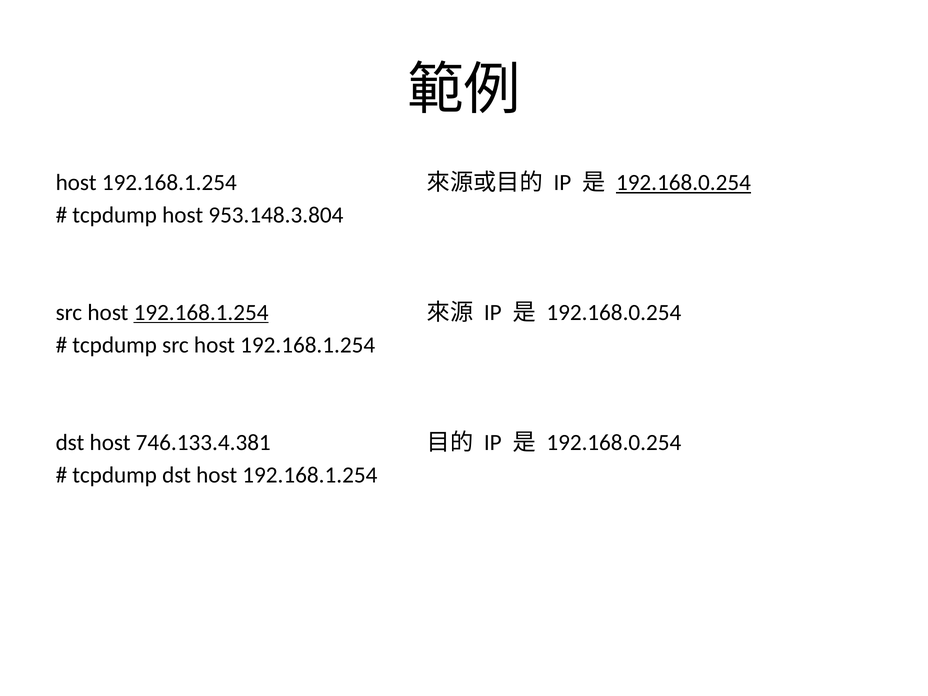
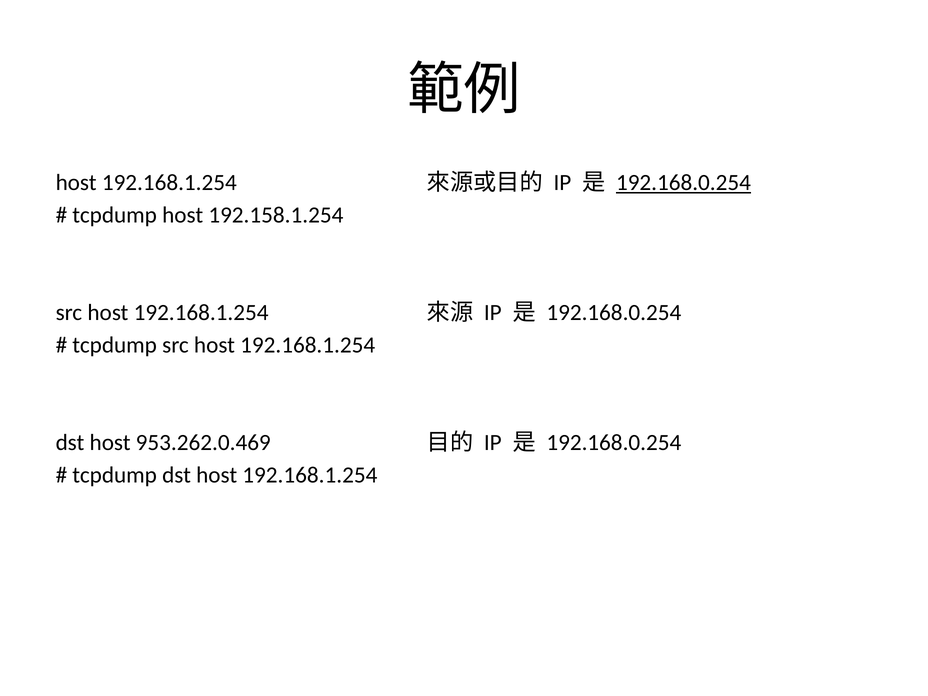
953.148.3.804: 953.148.3.804 -> 192.158.1.254 (276, 215)
192.168.1.254 underline: present -> none (201, 313)
746.133.4.381: 746.133.4.381 -> 953.262.0.469 (203, 442)
